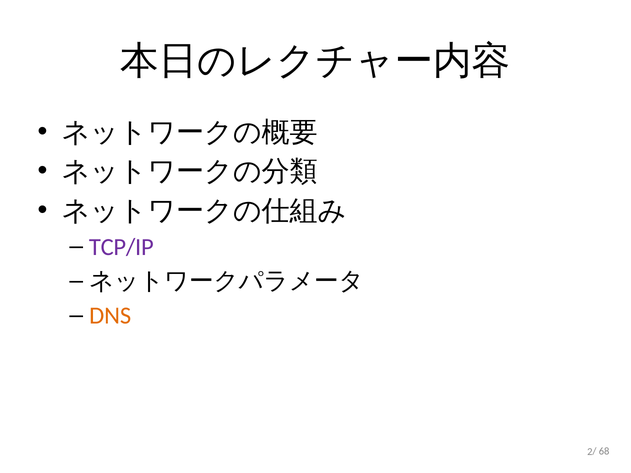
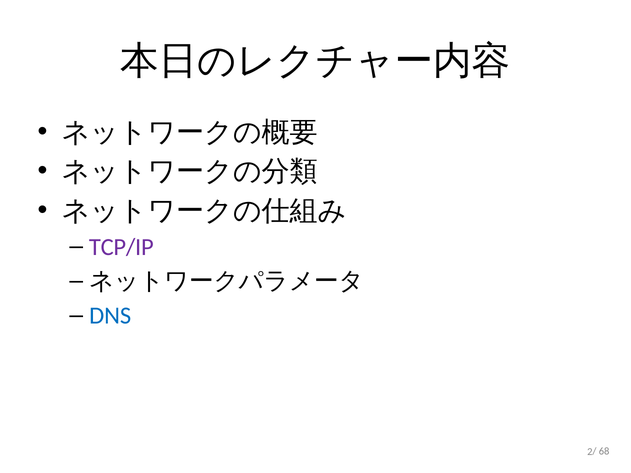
DNS colour: orange -> blue (110, 316)
